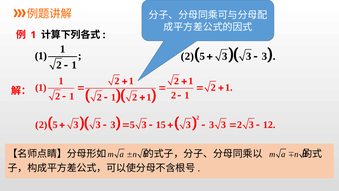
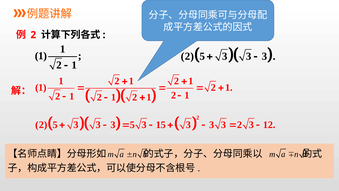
1: 1 -> 2 (33, 35)
